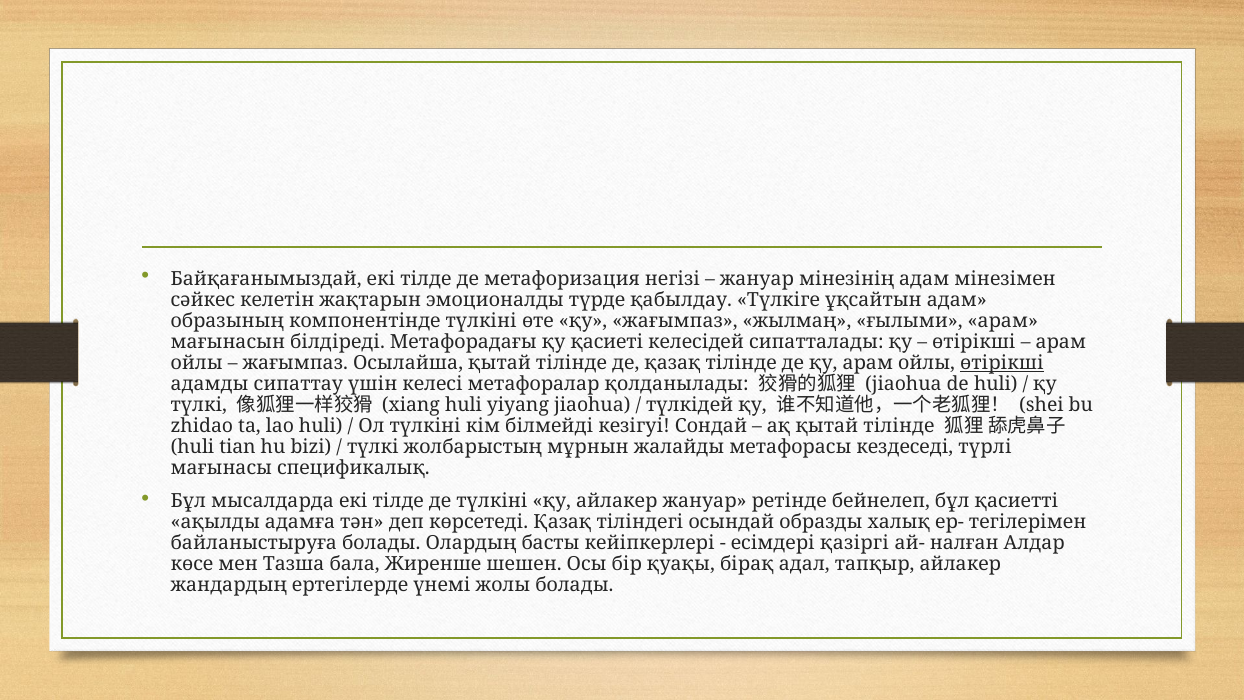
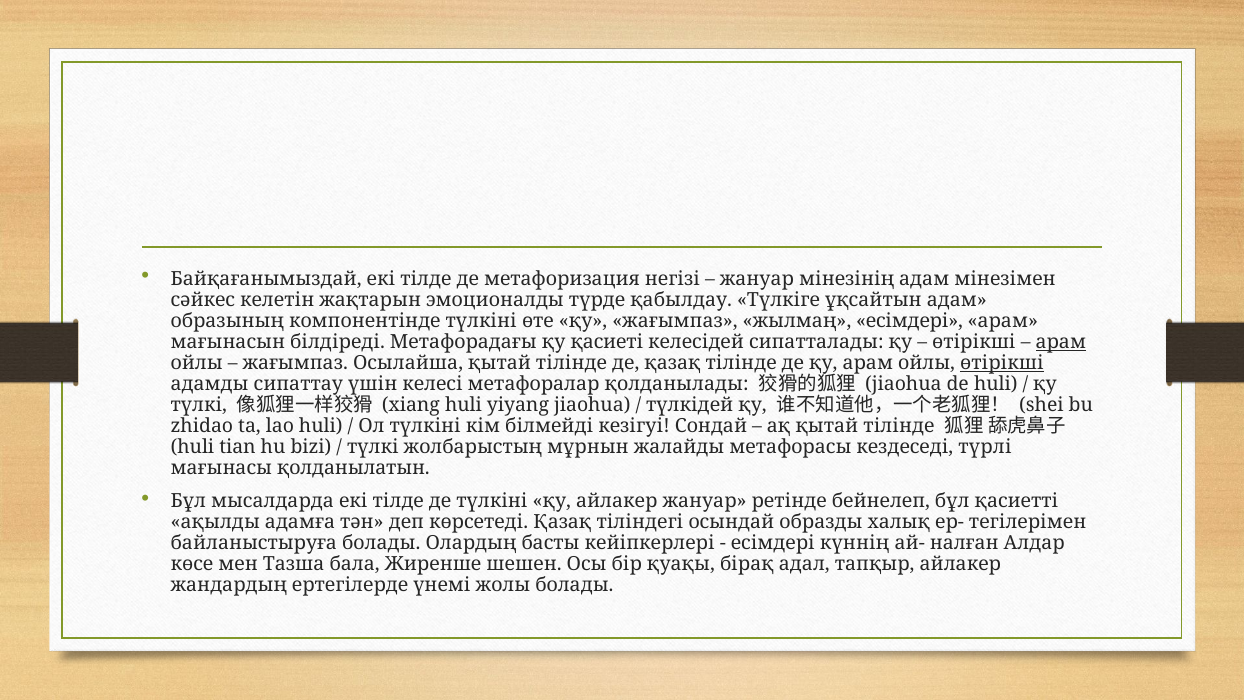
жылмаң ғылыми: ғылыми -> есімдері (910, 321)
арам underline: none -> present (1061, 342)
спецификалық: спецификалық -> қолданылатын (353, 468)
қазіргі: қазіргі -> күннің (855, 543)
